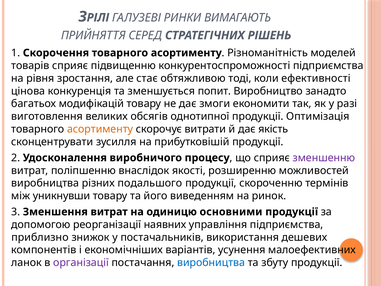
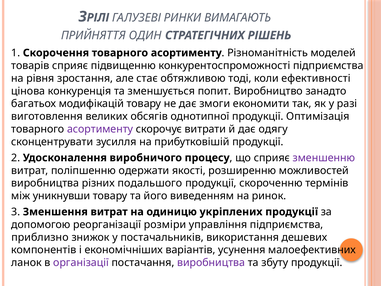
СЕРЕД: СЕРЕД -> ОДИН (145, 35)
асортименту colour: orange -> purple (100, 129)
якість: якість -> одягу (273, 129)
внаслідок: внаслідок -> одержати (144, 170)
основними: основними -> укріплених (231, 212)
наявних: наявних -> розміри (165, 224)
виробництва colour: blue -> purple (211, 262)
